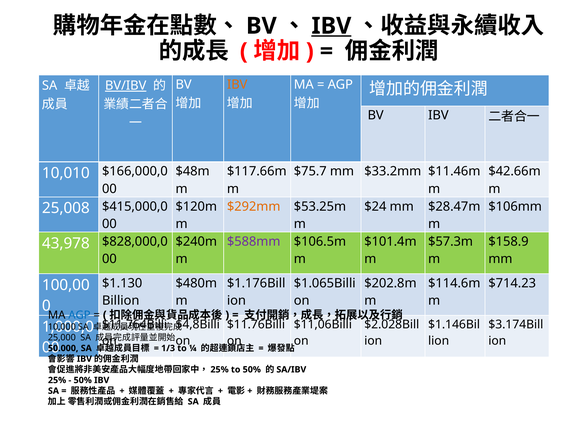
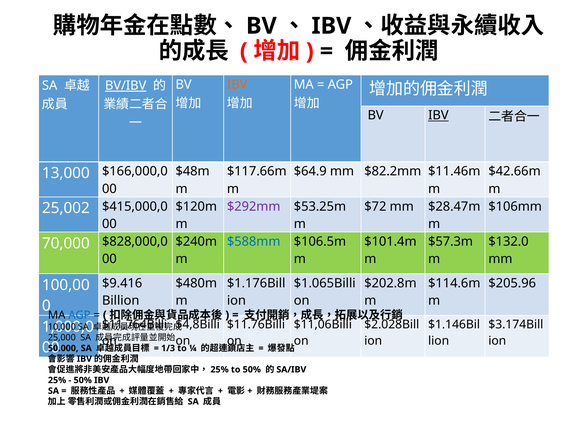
IBV underline: present -> none (331, 26)
IBV underline: none -> present (438, 115)
$75.7: $75.7 -> $64.9 (310, 171)
$33.2mm: $33.2mm -> $82.2mm (393, 171)
10,010: 10,010 -> 13,000 (66, 173)
$292mm colour: orange -> purple (254, 206)
$24: $24 -> $72 (375, 206)
25,008: 25,008 -> 25,002 (66, 208)
$588mm colour: purple -> blue (254, 241)
$158.9: $158.9 -> $132.0 (508, 241)
43,978: 43,978 -> 70,000 (66, 243)
$1.130: $1.130 -> $9.416 (122, 283)
$714.23: $714.23 -> $205.96 (512, 283)
